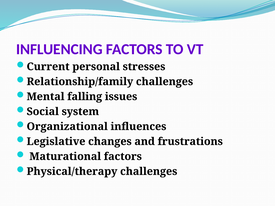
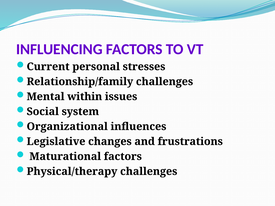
falling: falling -> within (85, 97)
